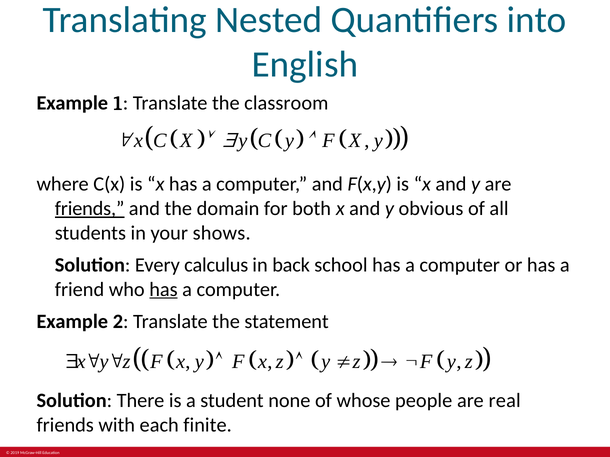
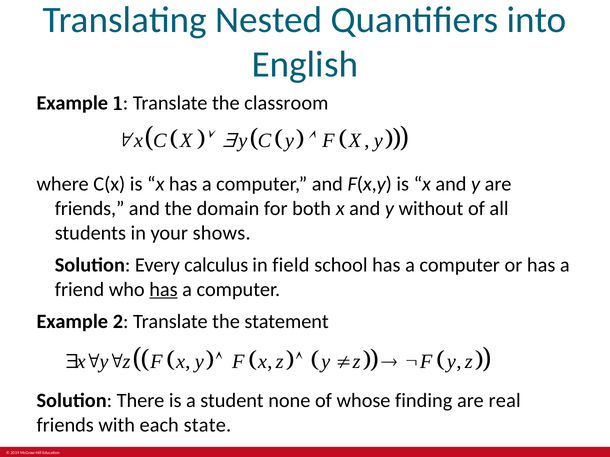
friends underline: present -> none (90, 209)
obvious: obvious -> without (431, 209)
back: back -> field (291, 265)
people: people -> finding (424, 401)
finite: finite -> state (207, 425)
